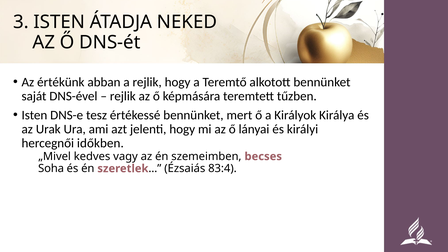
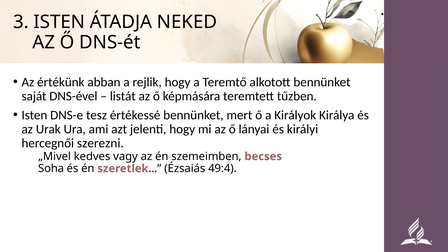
rejlik: rejlik -> listát (123, 96)
időkben: időkben -> szerezni (100, 143)
83:4: 83:4 -> 49:4 (222, 169)
